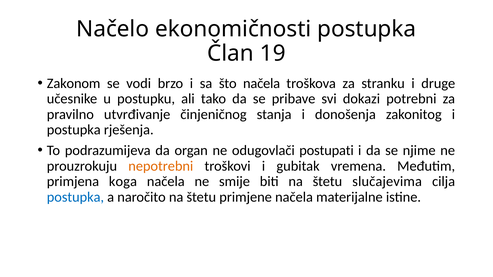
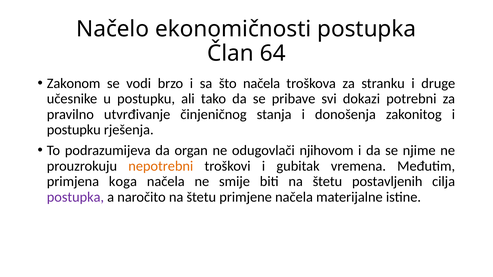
19: 19 -> 64 (273, 54)
postupka: postupka -> postupku (74, 130)
postupati: postupati -> njihovom (327, 151)
slučajevima: slučajevima -> postavljenih (387, 182)
postupka colour: blue -> purple (75, 197)
